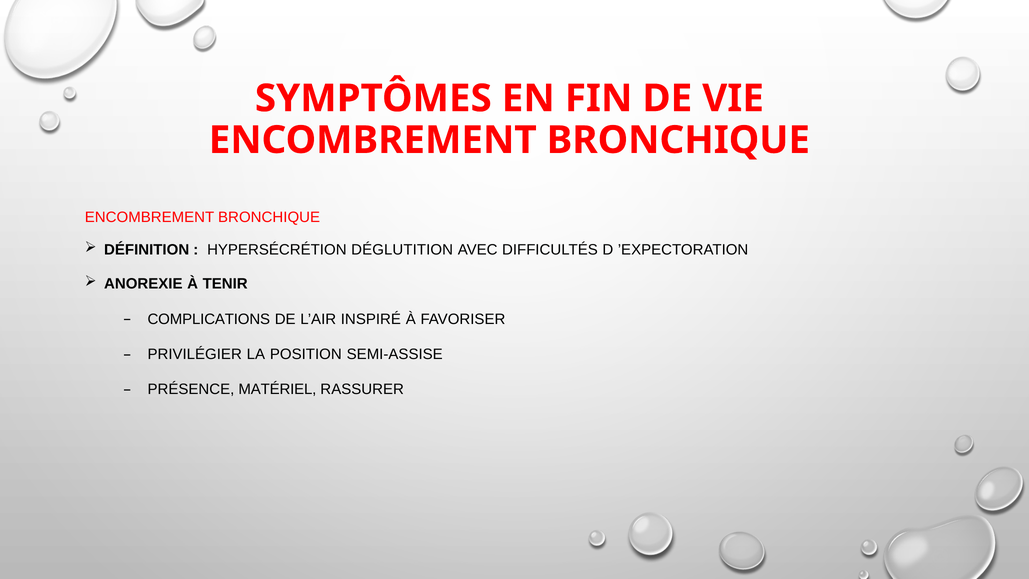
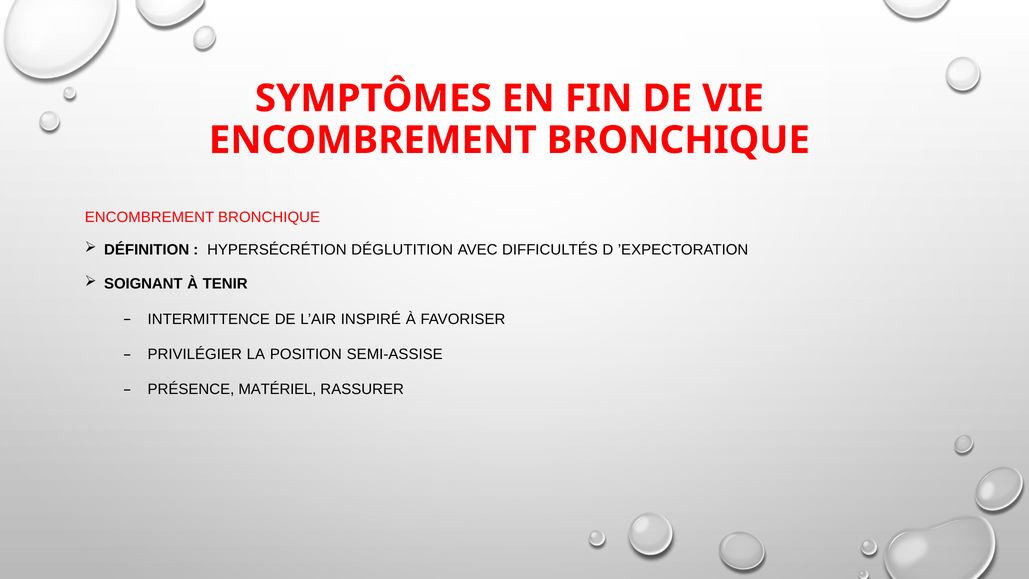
ANOREXIE: ANOREXIE -> SOIGNANT (143, 284)
COMPLICATIONS: COMPLICATIONS -> INTERMITTENCE (209, 319)
